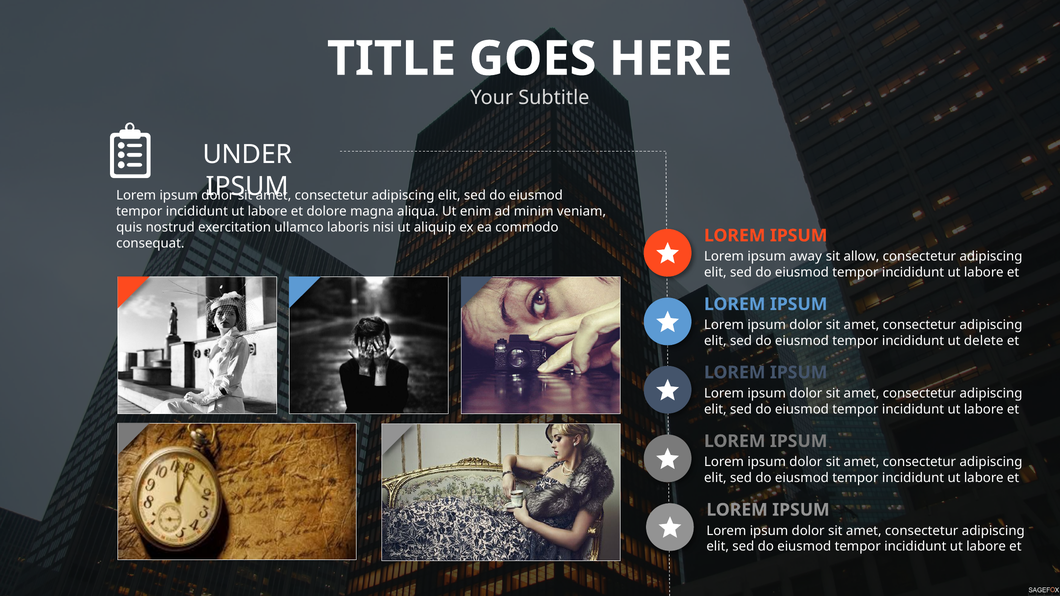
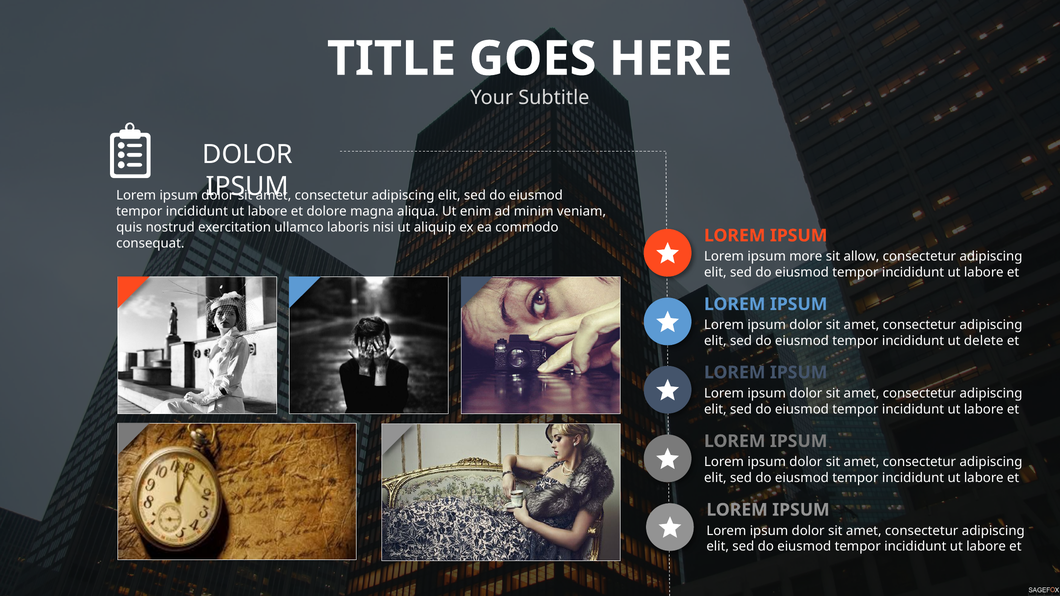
UNDER: UNDER -> DOLOR (248, 155)
away: away -> more (806, 257)
